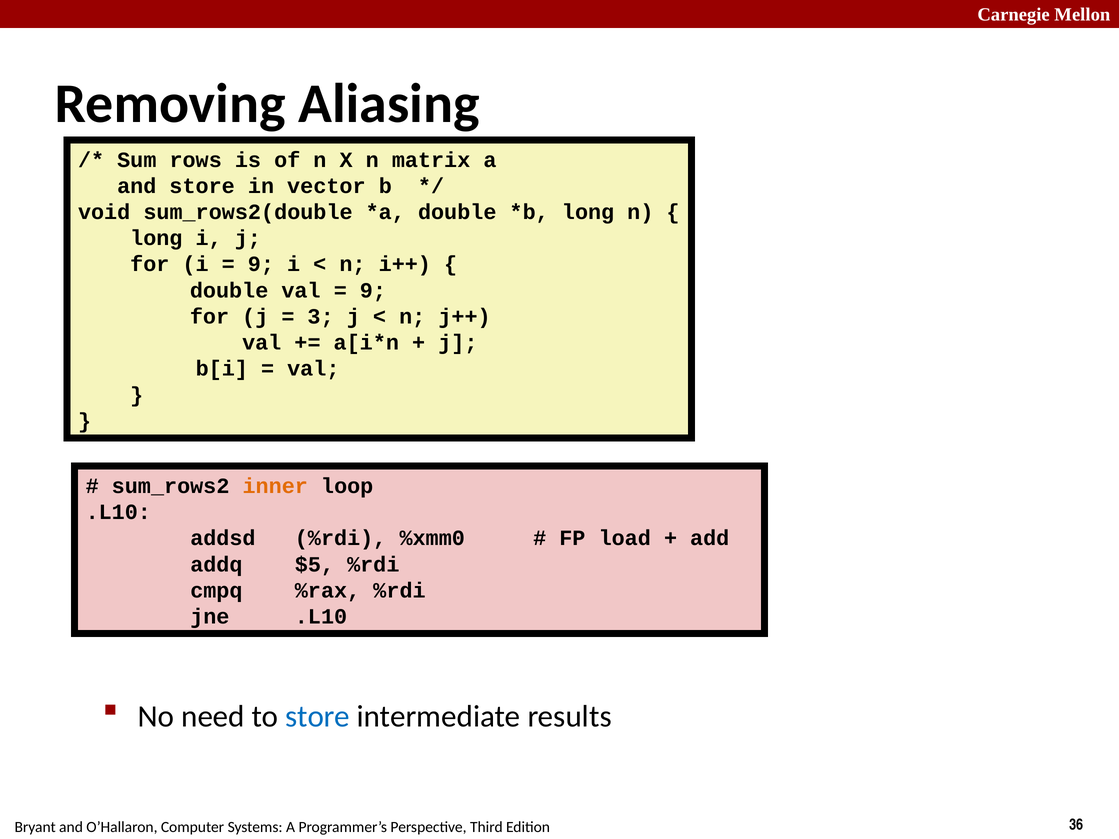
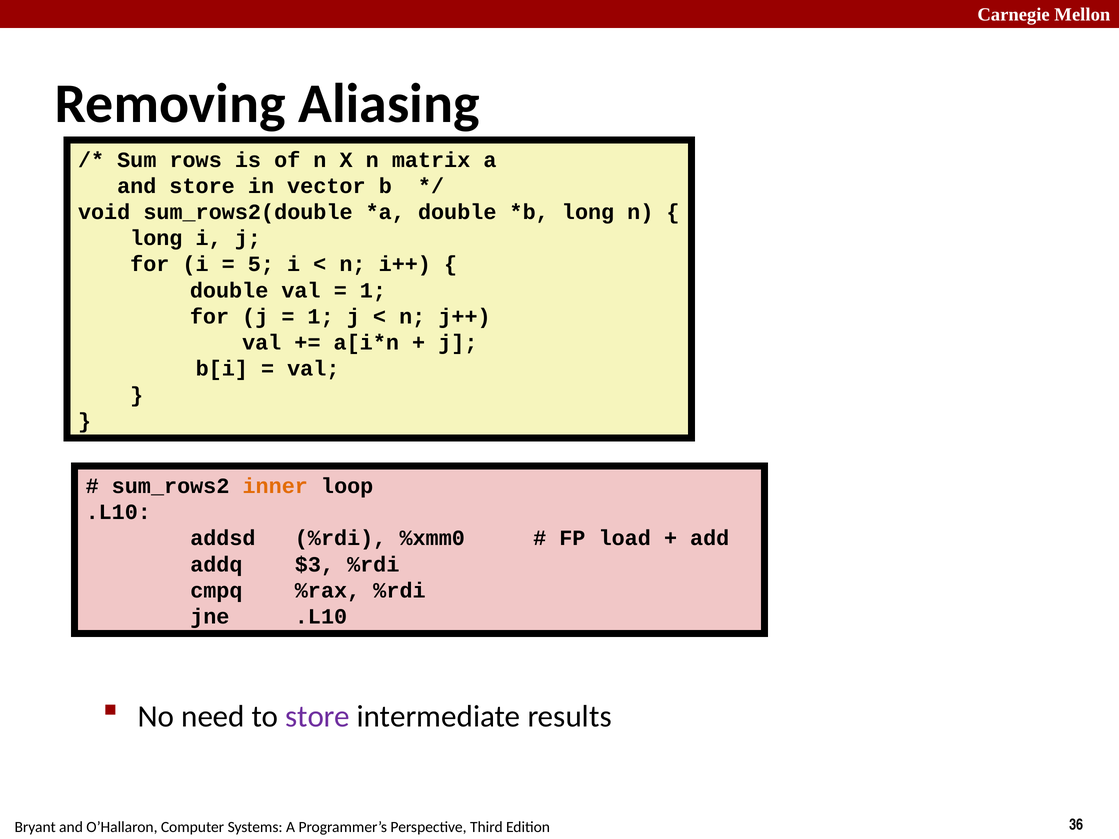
9: 9 -> 5 (261, 264)
9: 9 -> 1 (373, 290)
3: 3 -> 1 (321, 317)
$5: $5 -> $3 (314, 565)
store colour: blue -> purple (318, 716)
